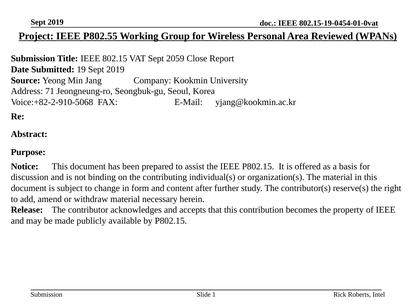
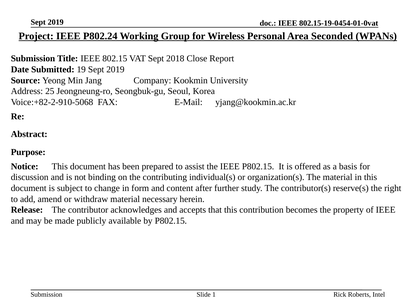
P802.55: P802.55 -> P802.24 (100, 36)
Reviewed: Reviewed -> Seconded (332, 36)
2059: 2059 -> 2018 (175, 59)
71: 71 -> 25 (50, 91)
